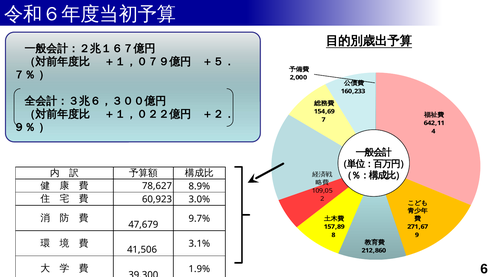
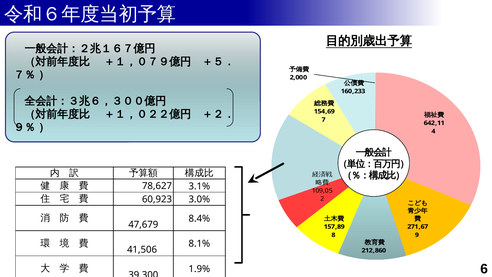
8.9%: 8.9% -> 3.1% (199, 186)
9.7%: 9.7% -> 8.4% (199, 218)
3.1%: 3.1% -> 8.1% (199, 244)
